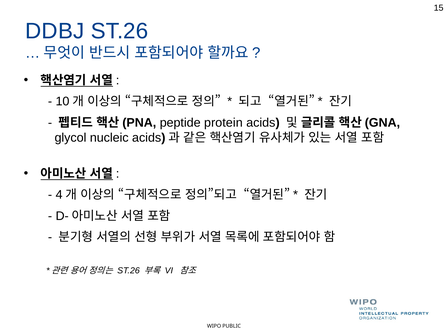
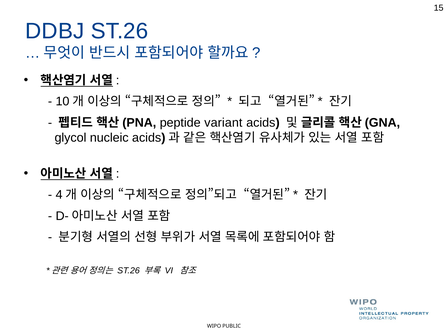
protein: protein -> variant (223, 123)
